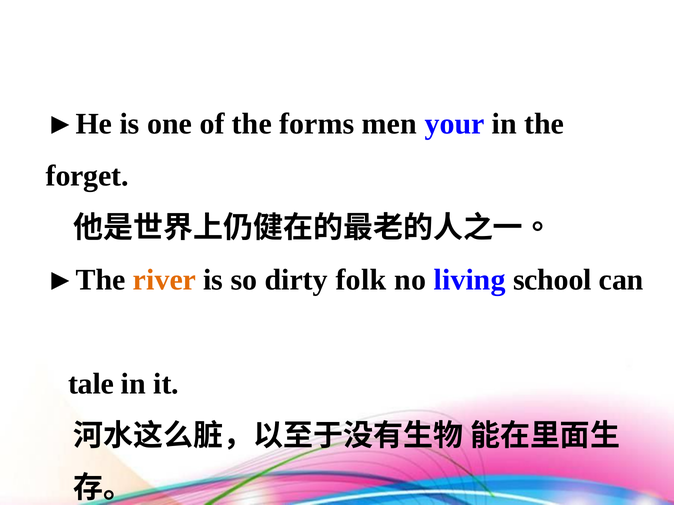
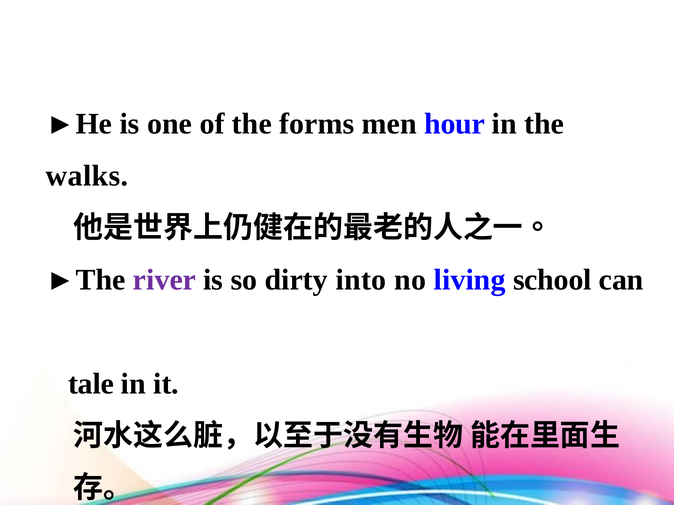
your: your -> hour (455, 124)
forget: forget -> walks (87, 176)
river colour: orange -> purple (165, 280)
folk: folk -> into (361, 280)
